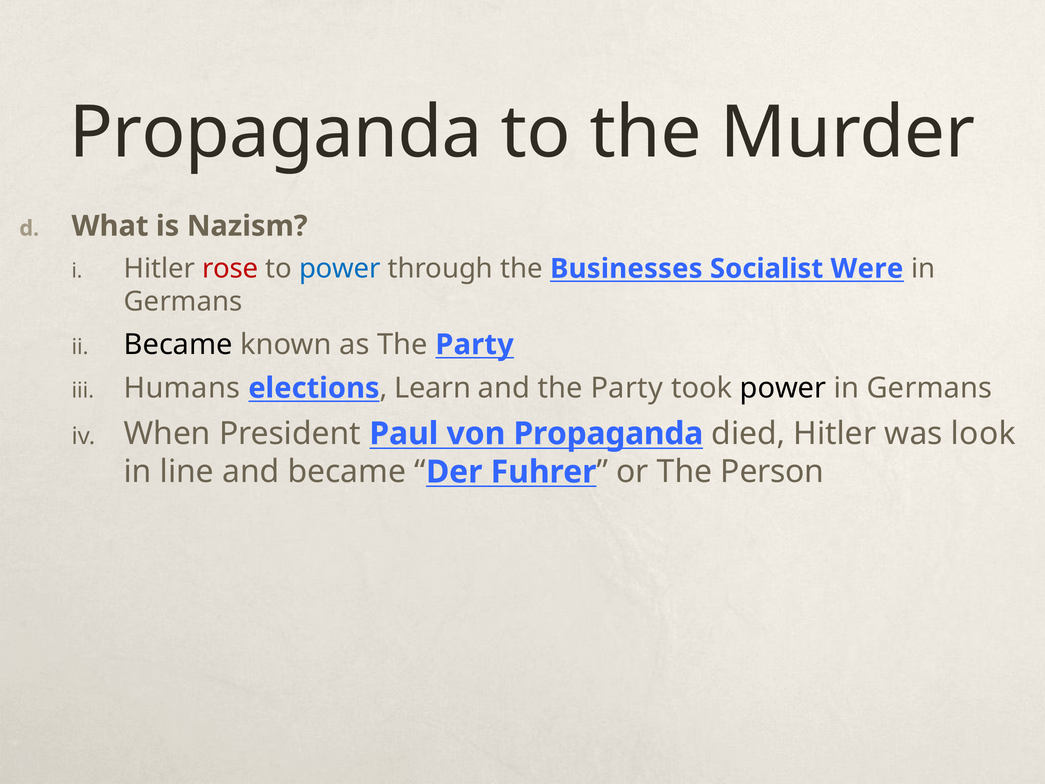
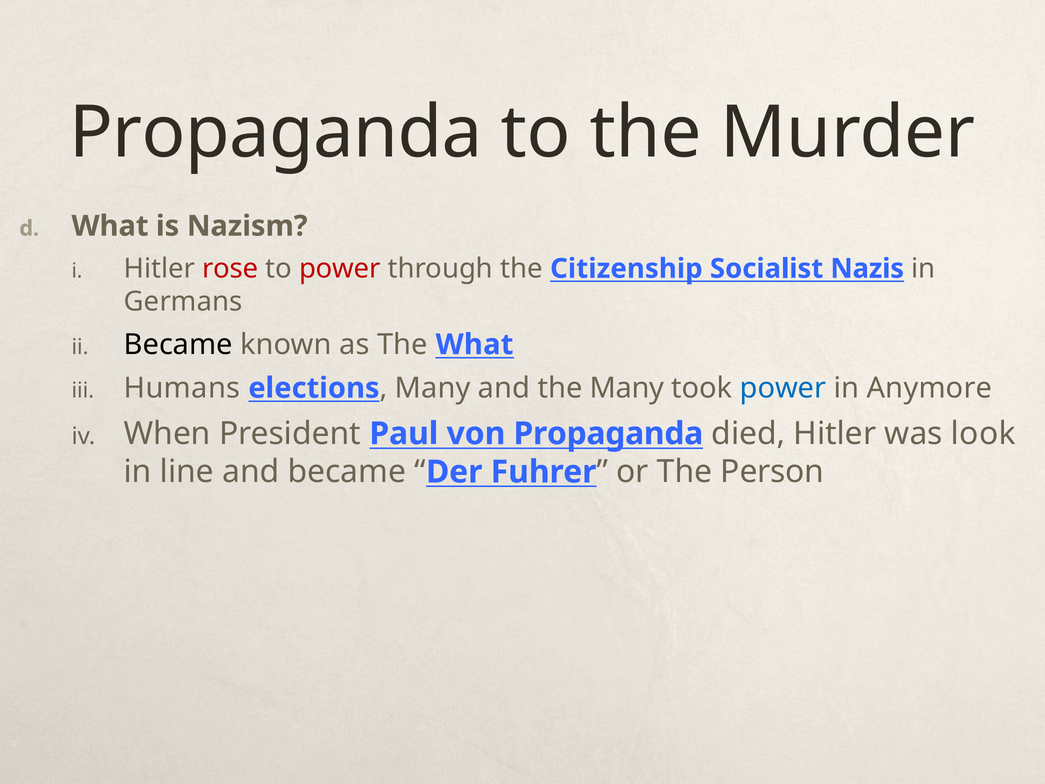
power colour: blue -> red (340, 269)
Businesses: Businesses -> Citizenship (626, 269)
Were: Were -> Nazis (867, 269)
as The Party: Party -> What (474, 344)
Learn: Learn -> Many (433, 388)
and the Party: Party -> Many (627, 388)
power colour: black -> blue (783, 388)
Germans: Germans -> Anymore (930, 388)
